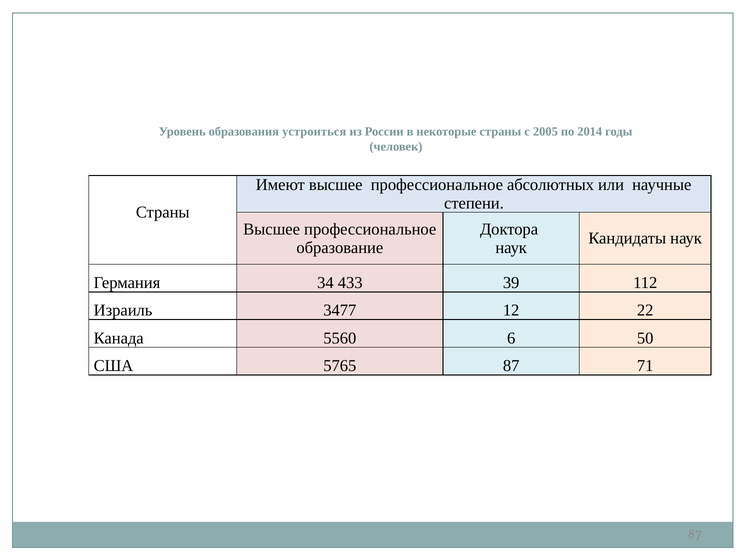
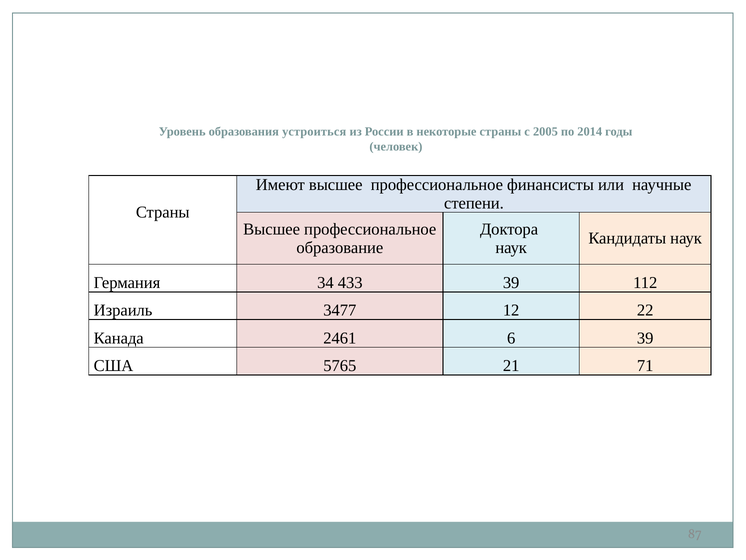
абсолютных: абсолютных -> финансисты (550, 185)
5560: 5560 -> 2461 (340, 338)
6 50: 50 -> 39 (645, 338)
5765 87: 87 -> 21 (511, 365)
